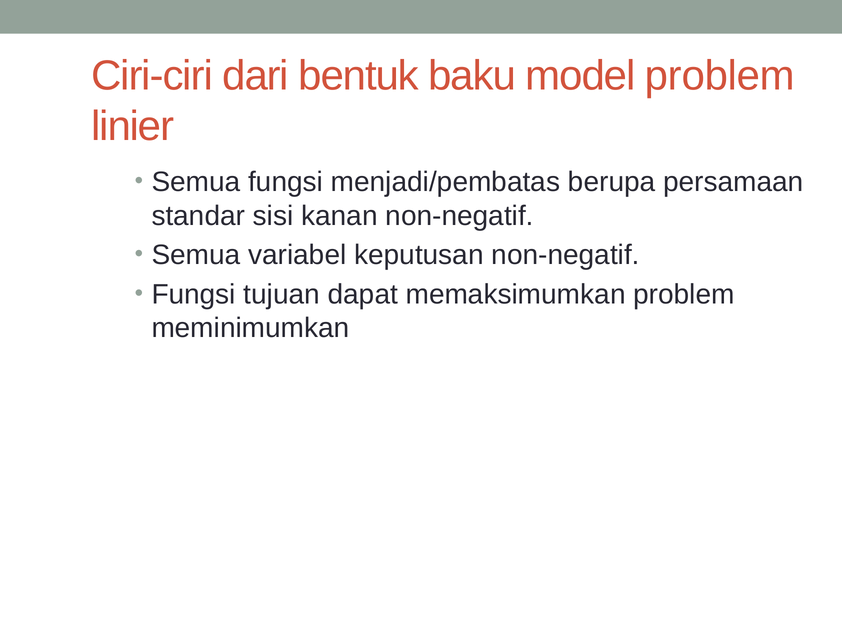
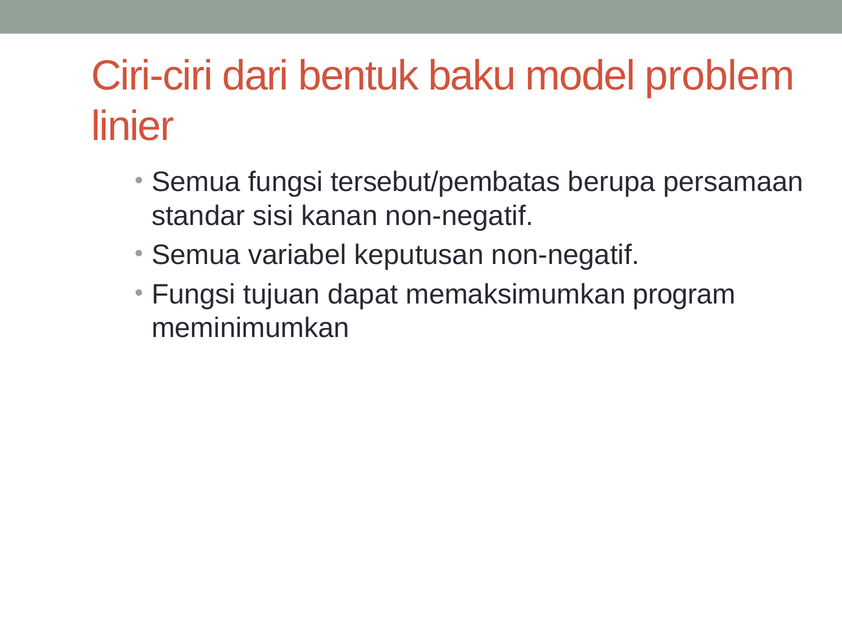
menjadi/pembatas: menjadi/pembatas -> tersebut/pembatas (446, 182)
memaksimumkan problem: problem -> program (684, 294)
